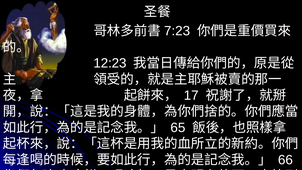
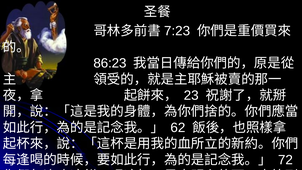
12:23: 12:23 -> 86:23 (110, 63)
17: 17 -> 23 (191, 95)
65: 65 -> 62 (178, 128)
66: 66 -> 72 (285, 160)
